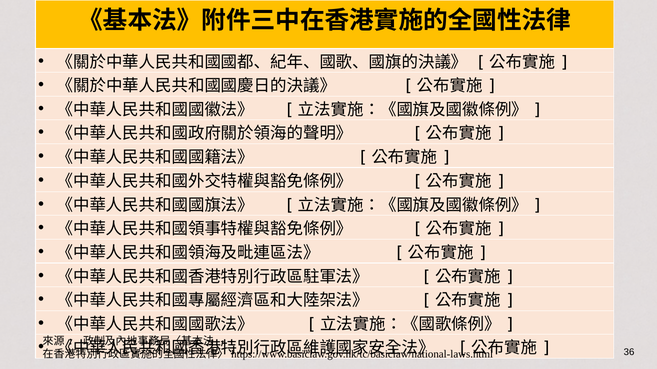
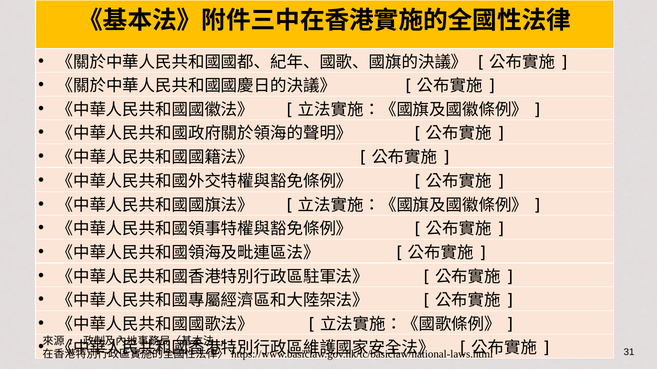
36: 36 -> 31 (629, 353)
